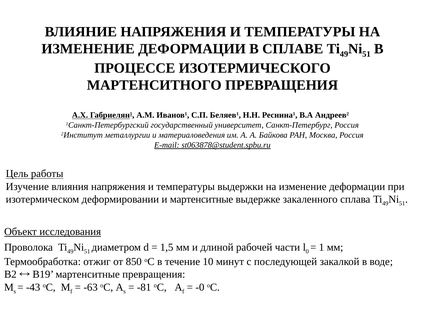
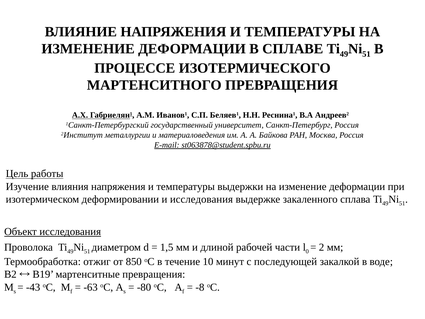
и мартенситные: мартенситные -> исследования (201, 199)
1: 1 -> 2 (322, 247)
-81: -81 -> -80 (144, 287)
-0: -0 -> -8 (200, 287)
